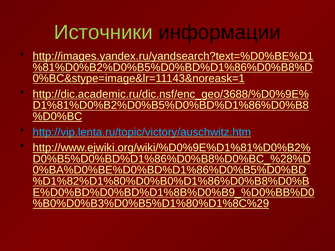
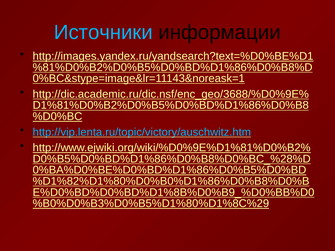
Источники colour: light green -> light blue (103, 32)
